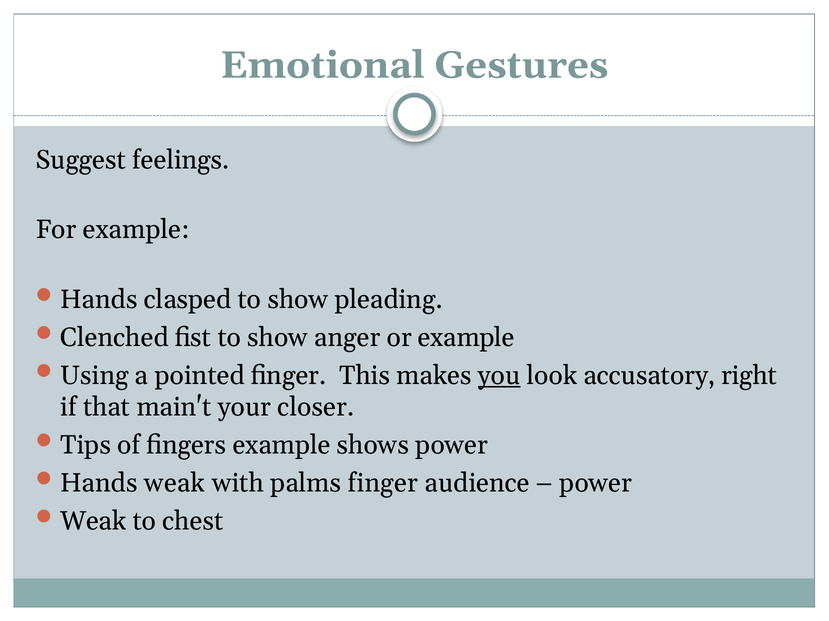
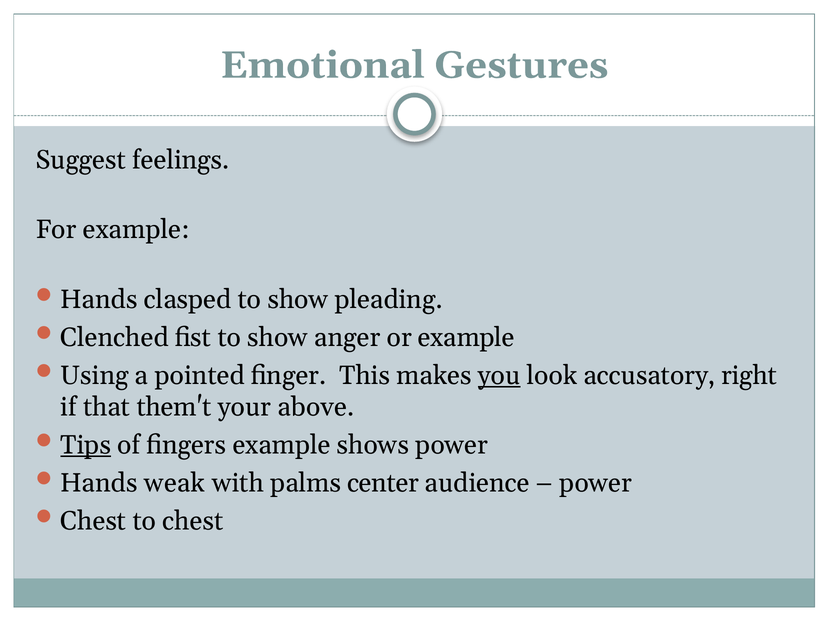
main't: main't -> them't (174, 407)
closer: closer -> above (316, 407)
Tips underline: none -> present (86, 445)
palms finger: finger -> center (383, 483)
Weak: Weak -> Chest (93, 521)
